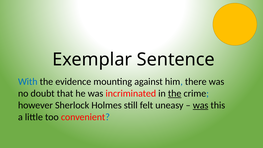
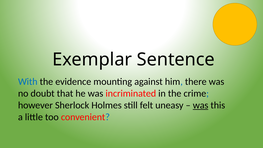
the underline: present -> none (175, 93)
